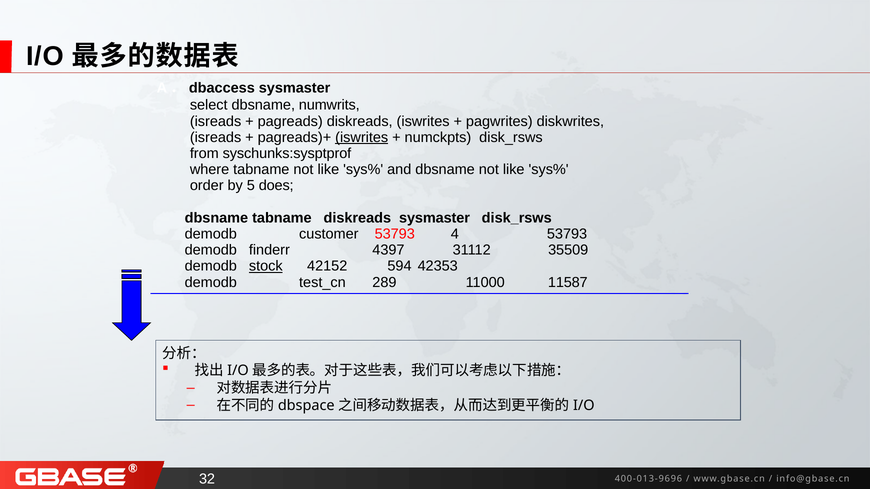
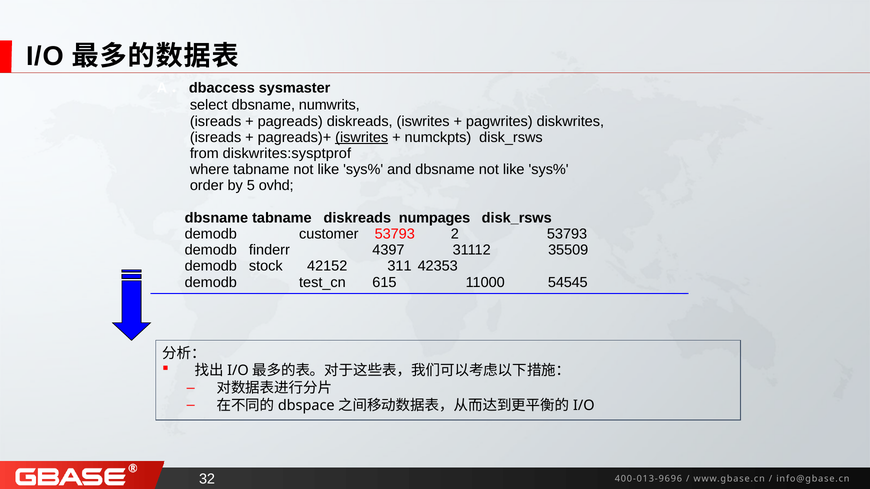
syschunks:sysptprof: syschunks:sysptprof -> diskwrites:sysptprof (287, 154)
does: does -> ovhd (276, 186)
diskreads sysmaster: sysmaster -> numpages (435, 218)
4: 4 -> 2 (455, 234)
stock underline: present -> none (266, 266)
594: 594 -> 311 (399, 266)
289: 289 -> 615 (384, 282)
11587: 11587 -> 54545 (568, 282)
